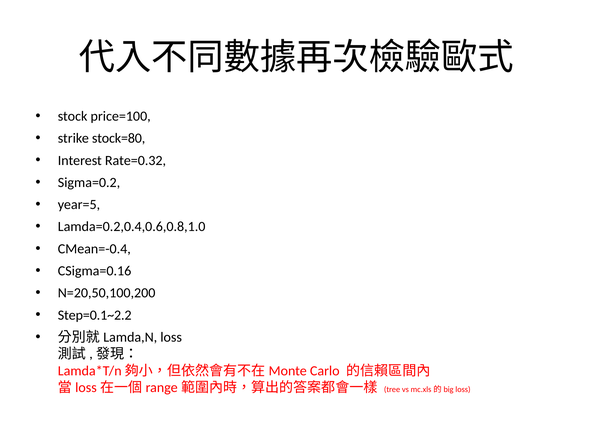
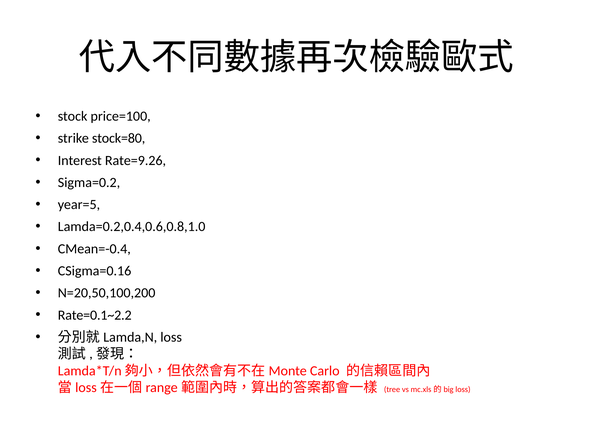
Rate=0.32: Rate=0.32 -> Rate=9.26 (135, 160)
Step=0.1~2.2: Step=0.1~2.2 -> Rate=0.1~2.2 (95, 315)
